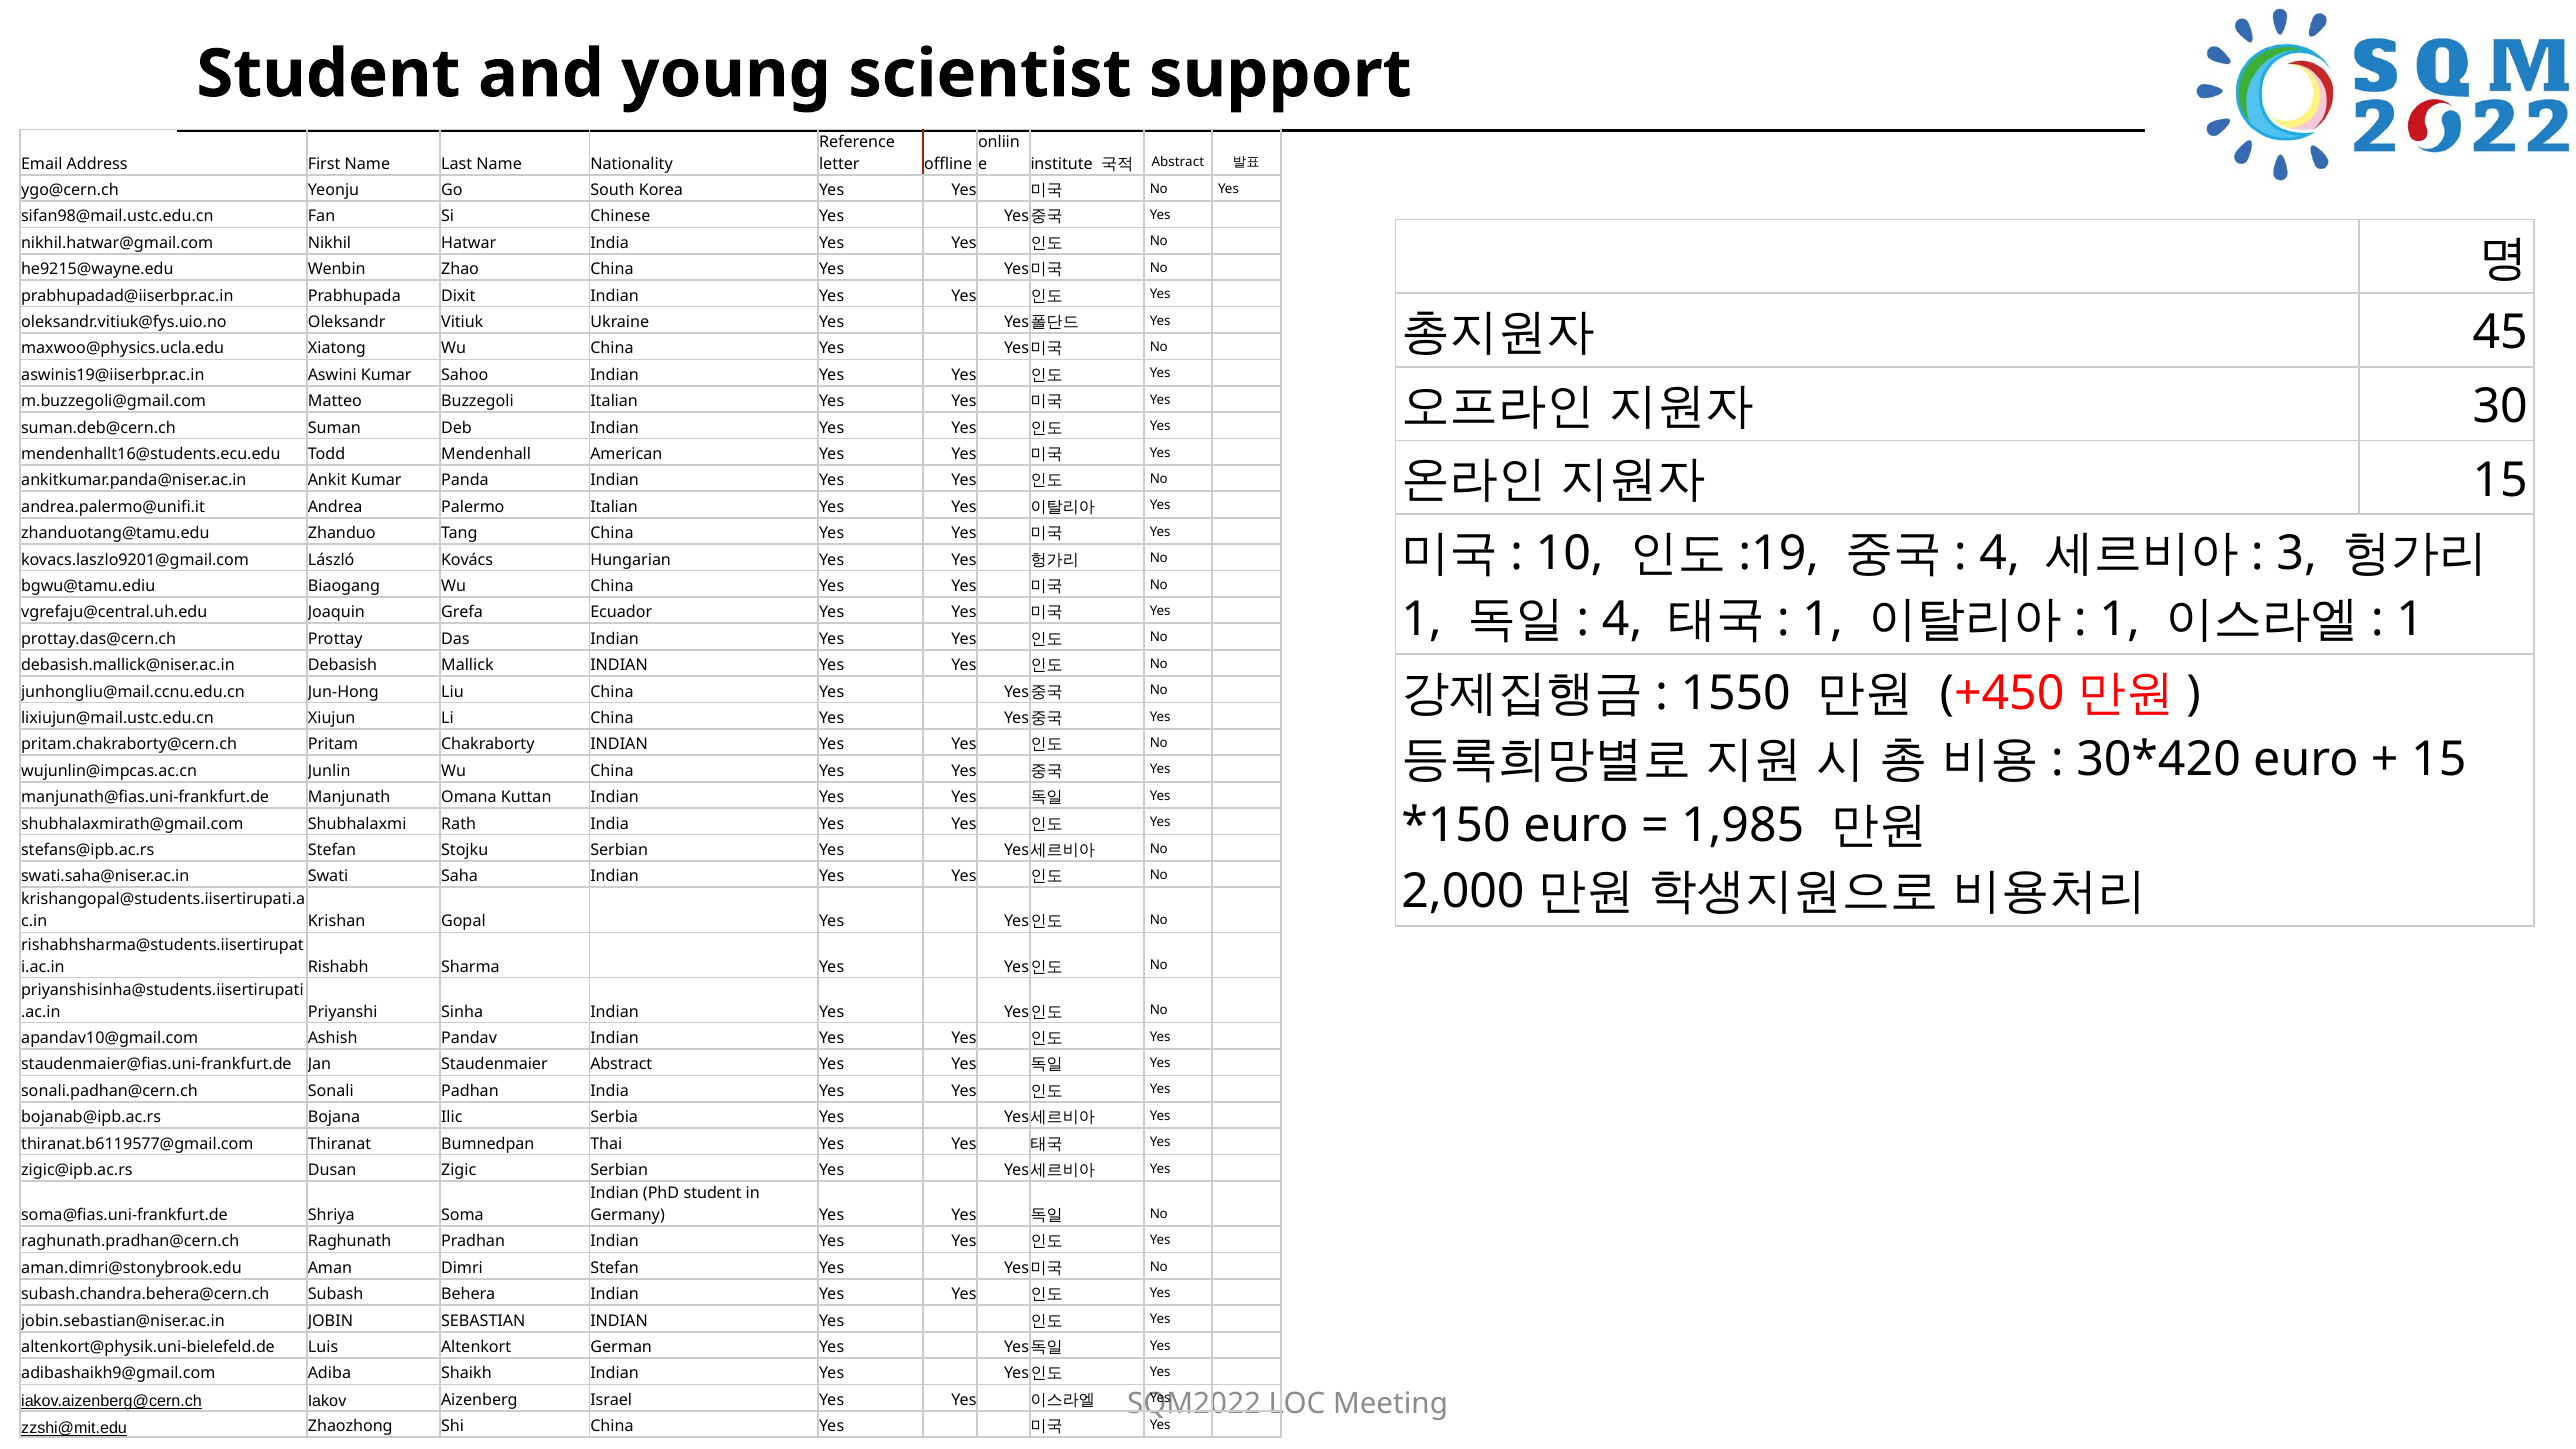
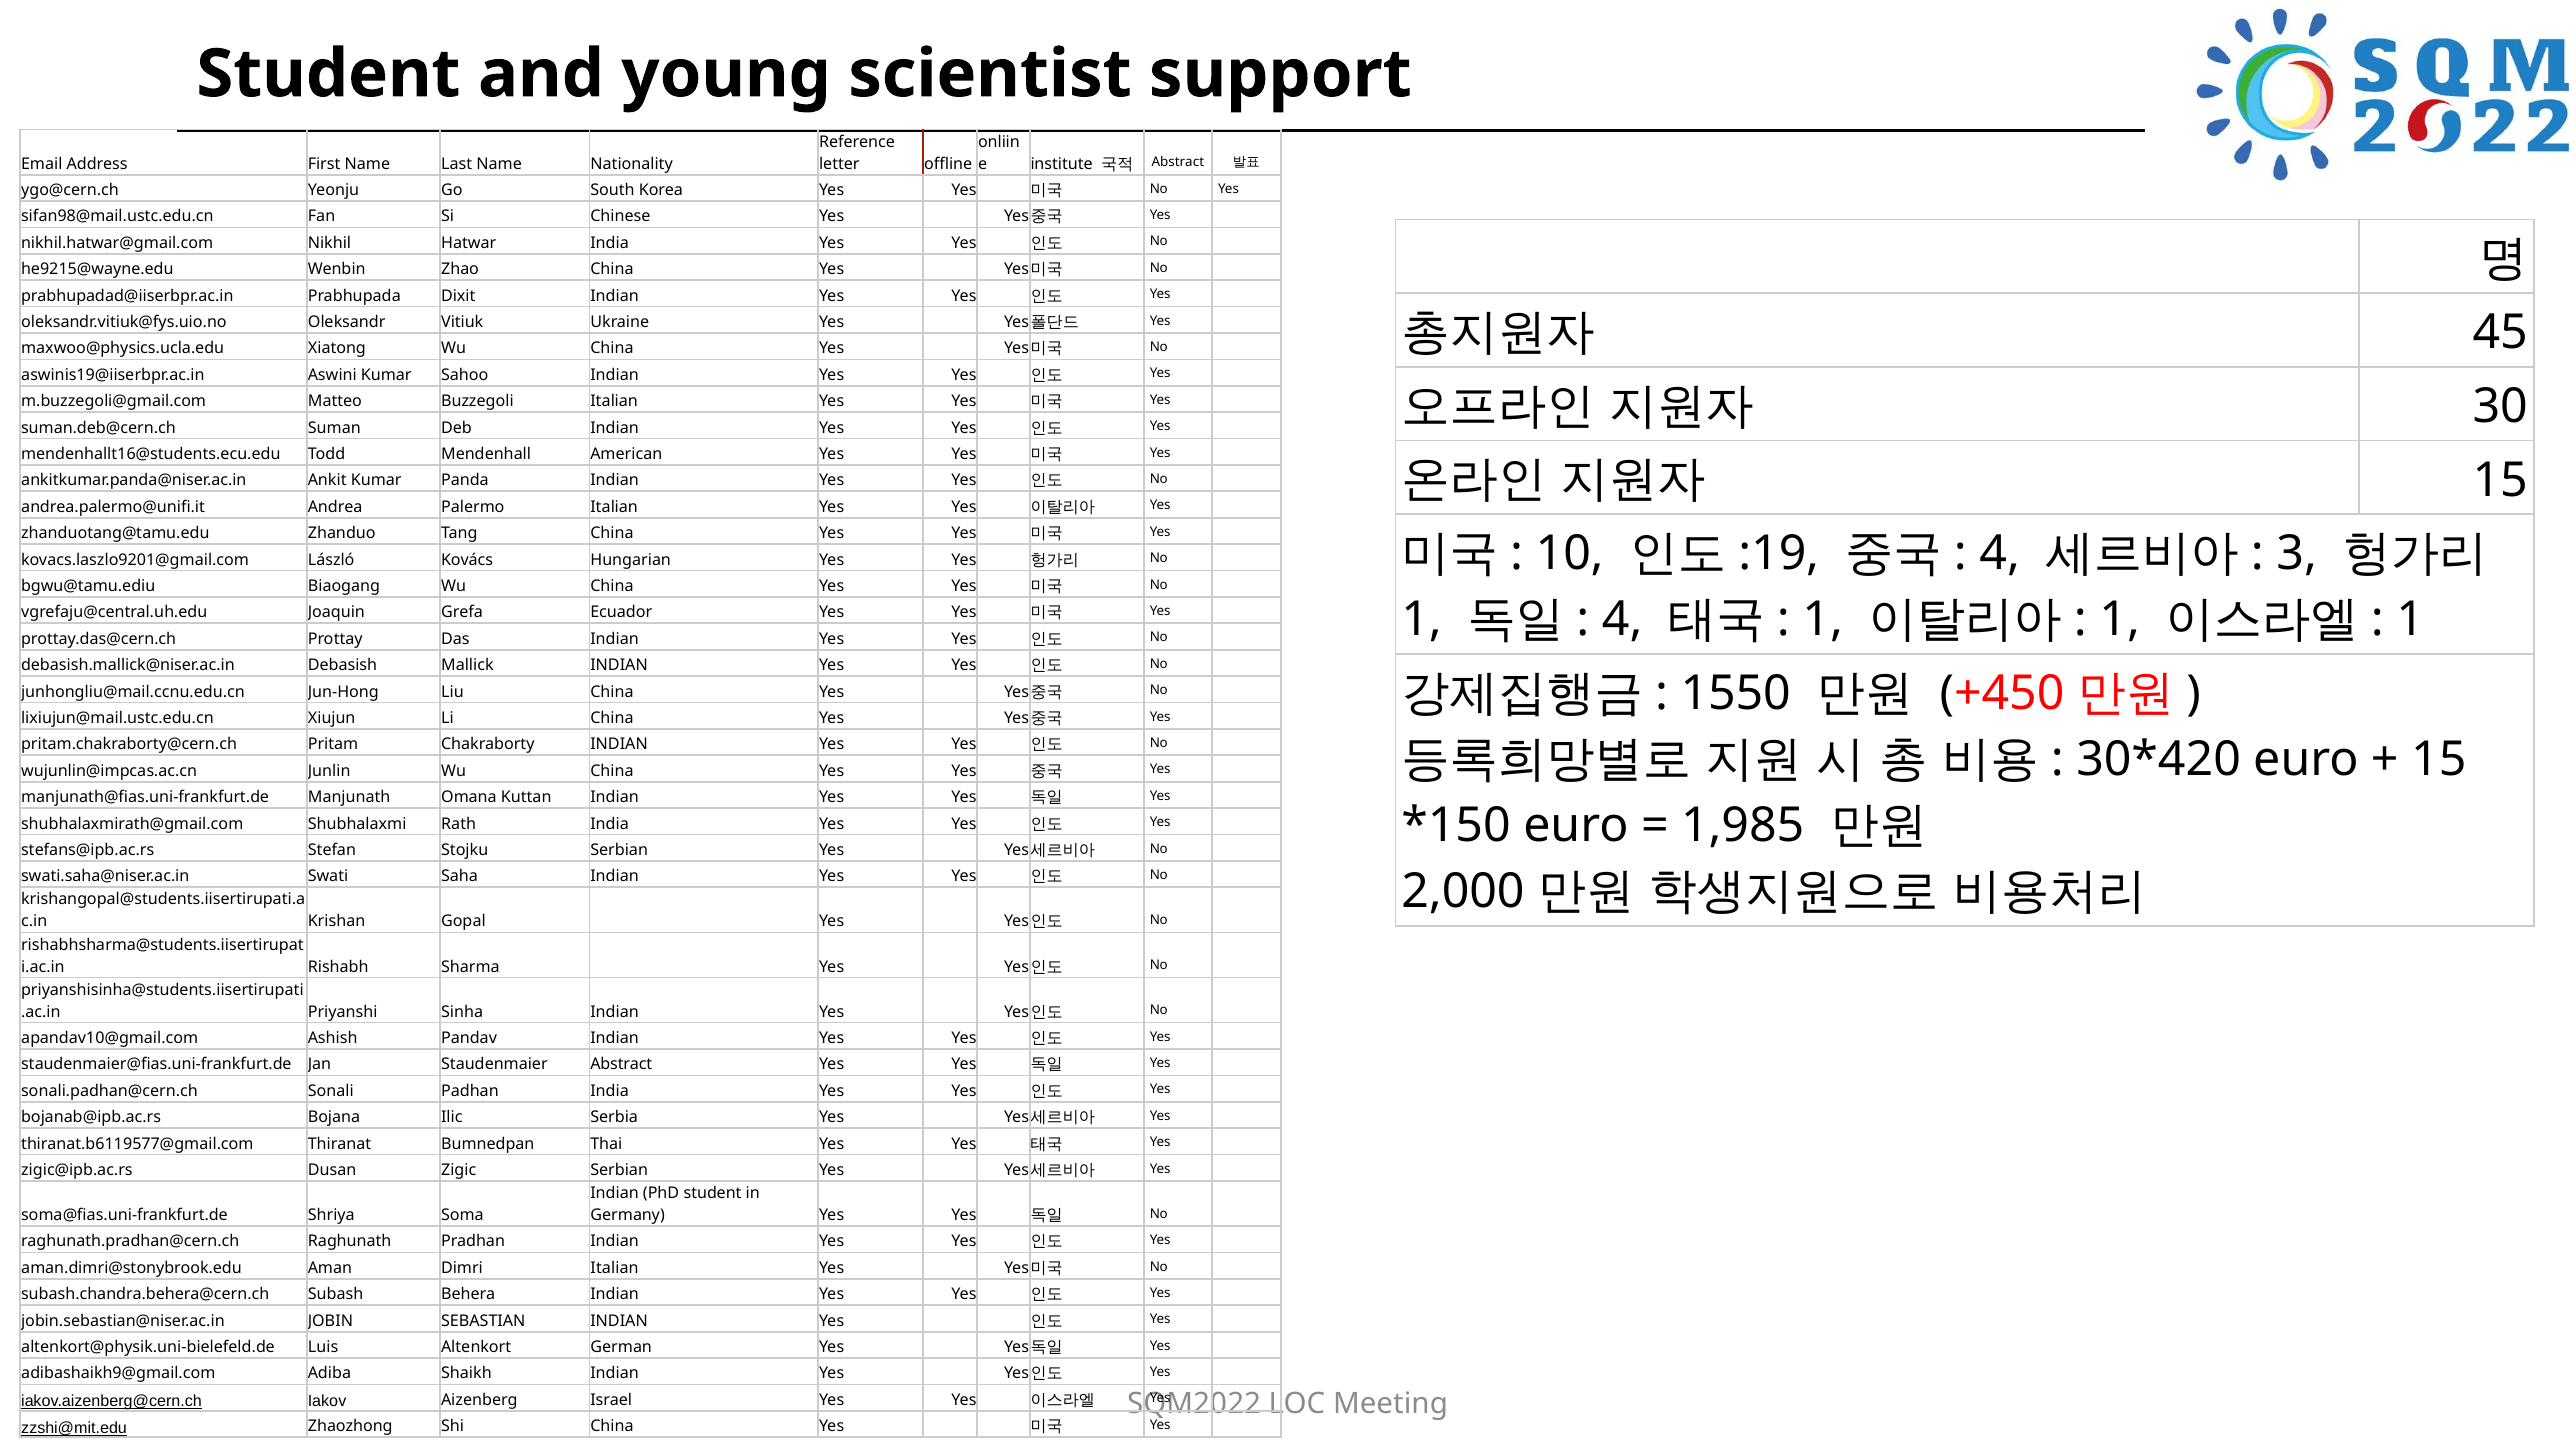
Dimri Stefan: Stefan -> Italian (615, 1268)
